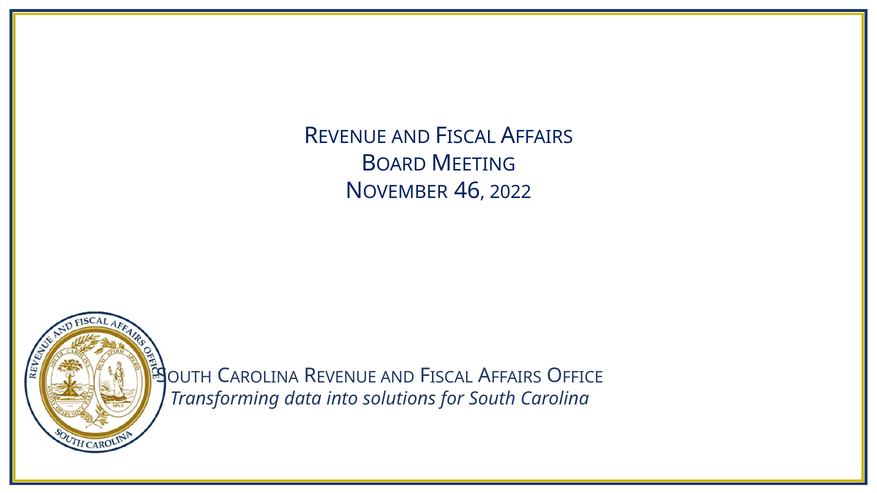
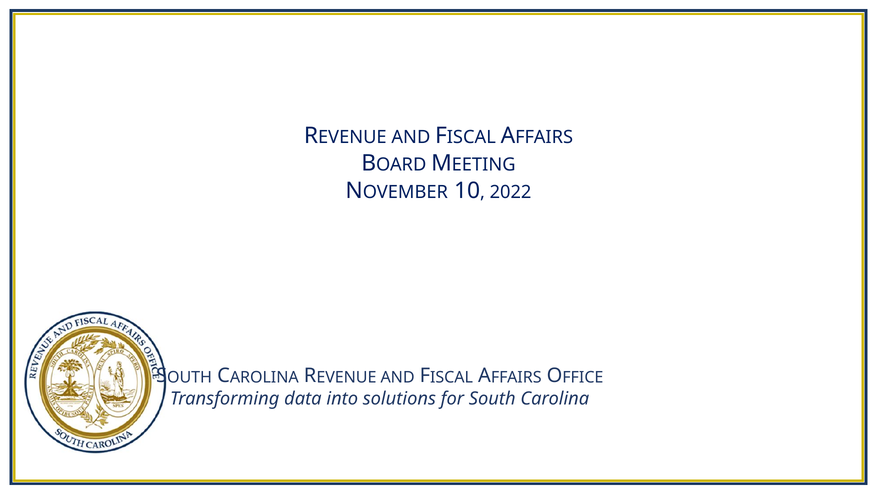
46: 46 -> 10 (467, 191)
